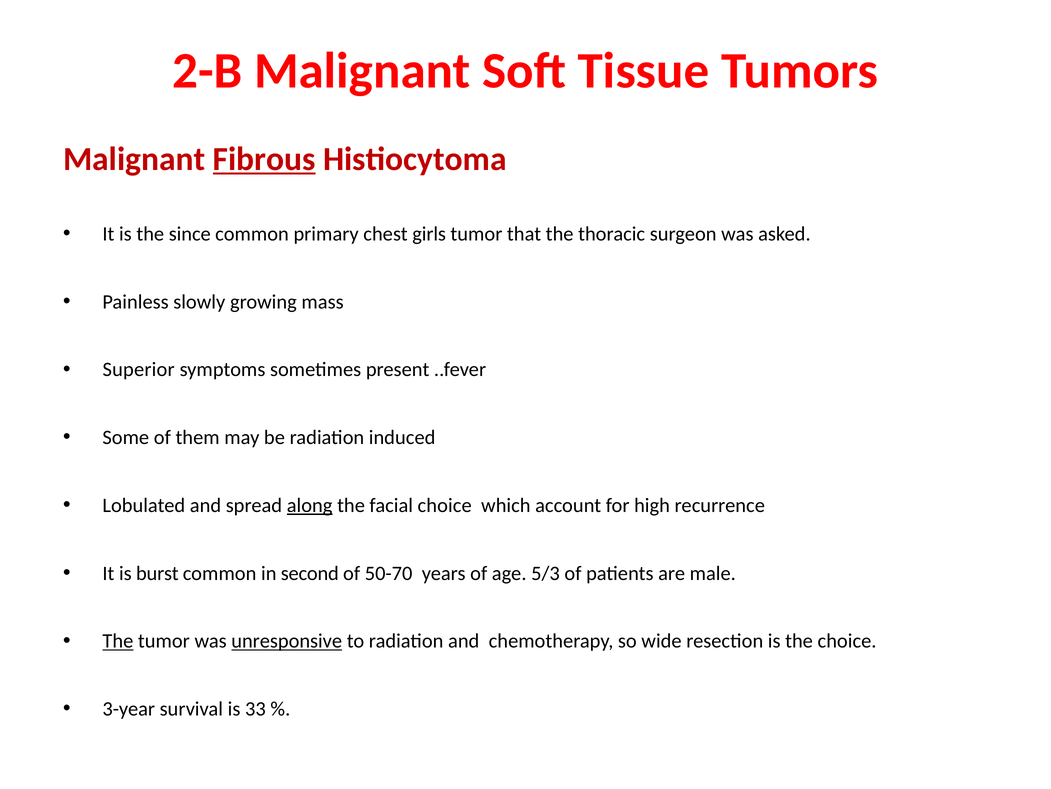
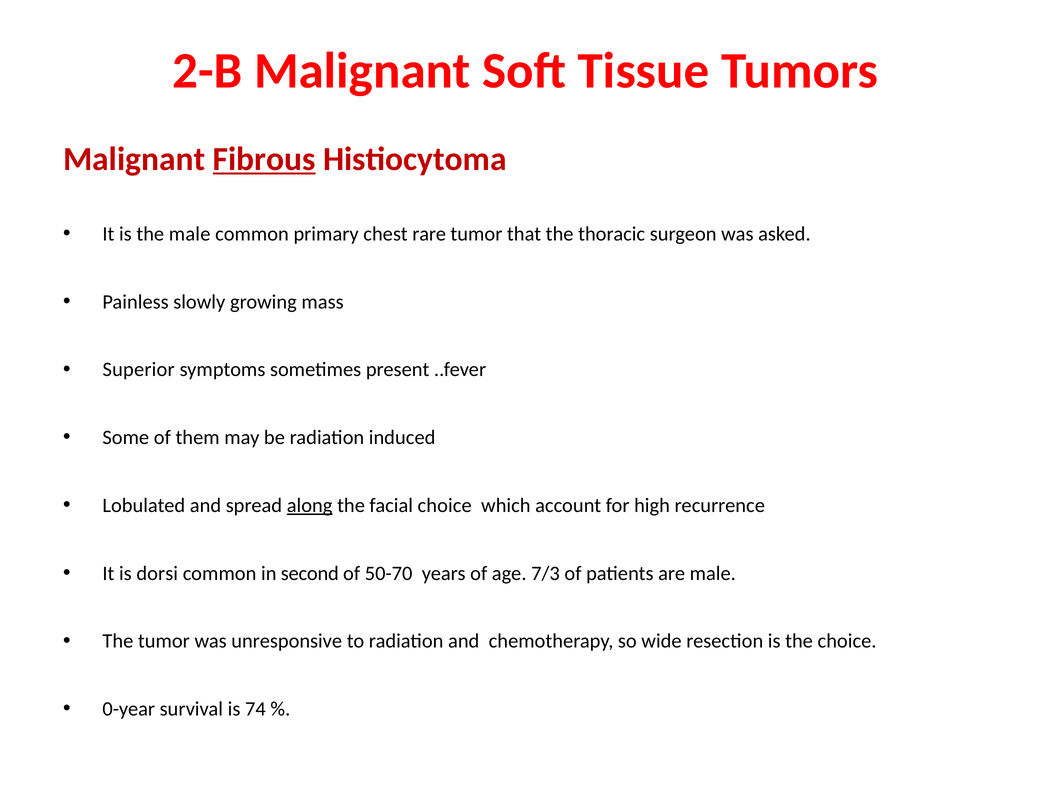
the since: since -> male (190, 234)
girls: girls -> rare (429, 234)
burst: burst -> dorsi (157, 573)
5/3: 5/3 -> 7/3 (546, 573)
The underline: present -> none (118, 640)
unresponsive underline: present -> none (287, 640)
3-year: 3-year -> 0-year (129, 708)
33: 33 -> 74 (255, 708)
